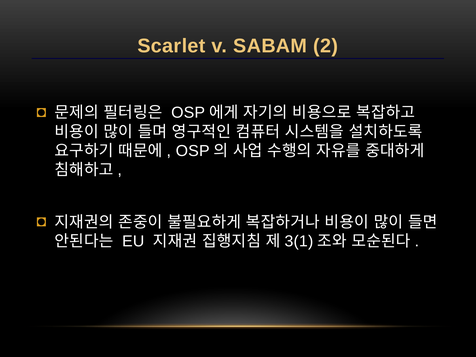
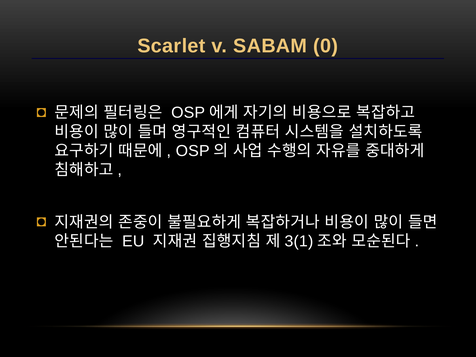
2: 2 -> 0 (326, 46)
